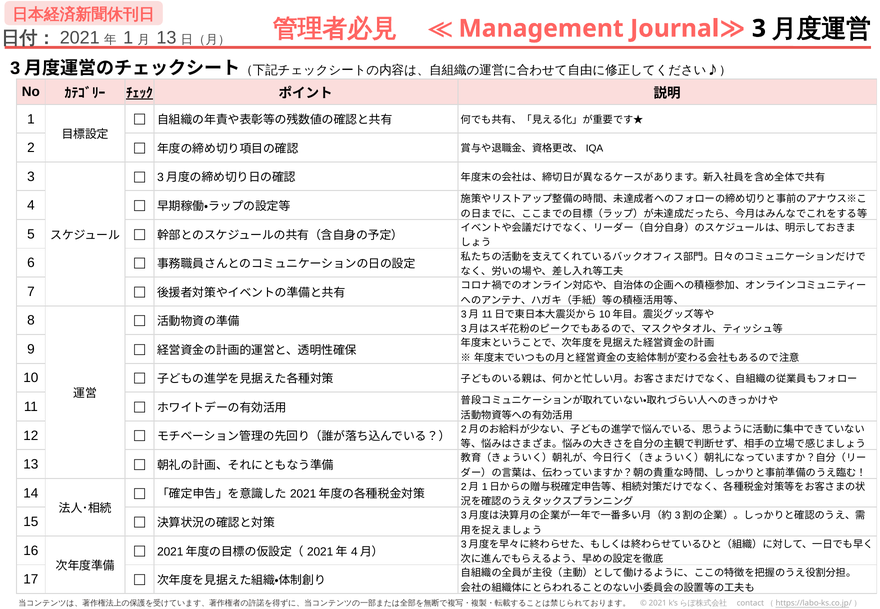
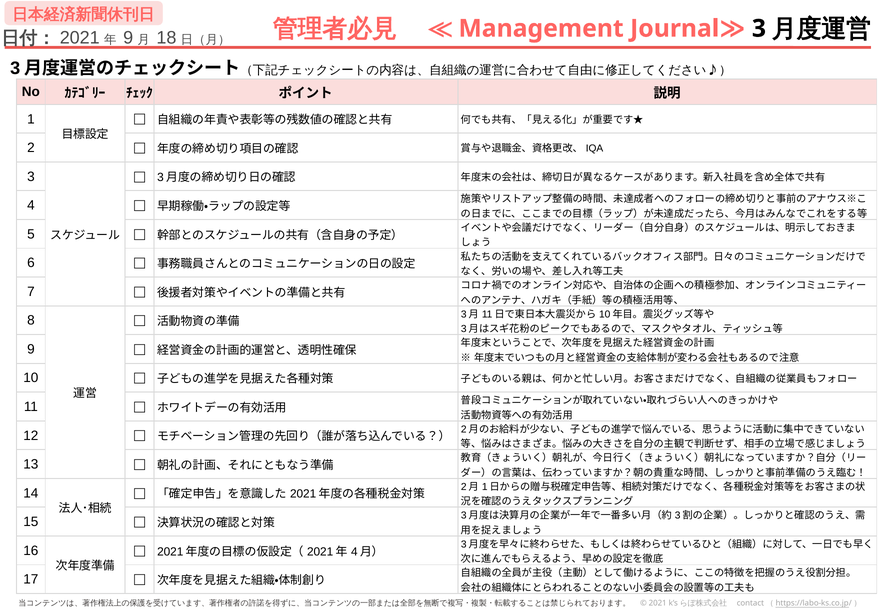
1: 1 -> 9 (128, 38)
13: 13 -> 18 (166, 38)
ﾁｪｯｸ underline: present -> none (140, 93)
